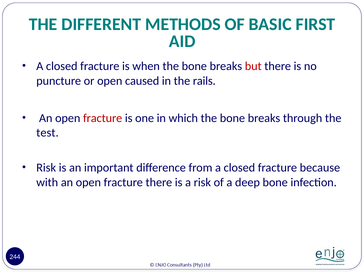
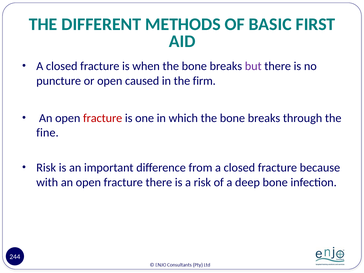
but colour: red -> purple (253, 66)
rails: rails -> firm (204, 81)
test: test -> fine (47, 133)
